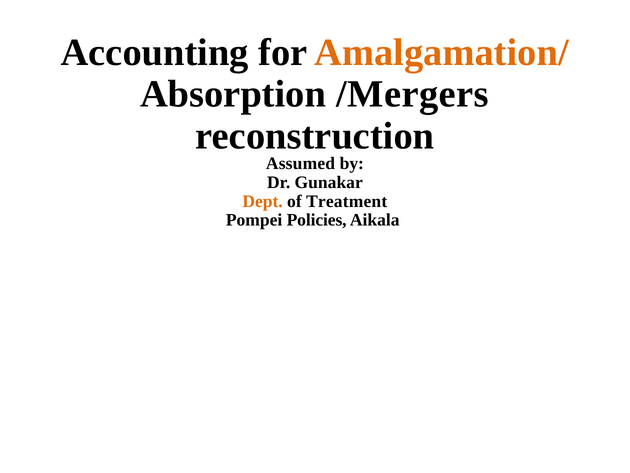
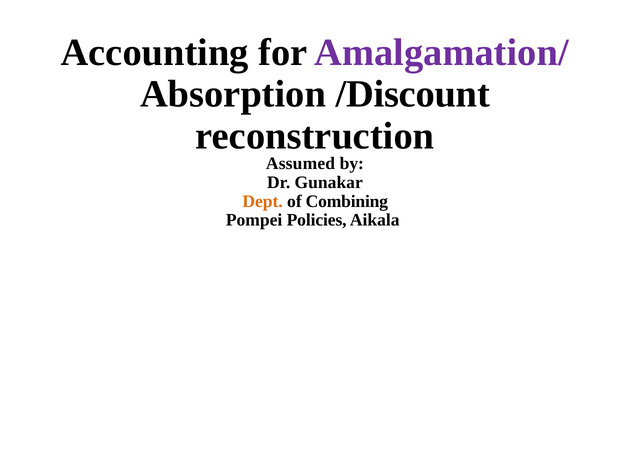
Amalgamation/ colour: orange -> purple (441, 53)
/Mergers: /Mergers -> /Discount (413, 94)
Treatment: Treatment -> Combining (347, 201)
